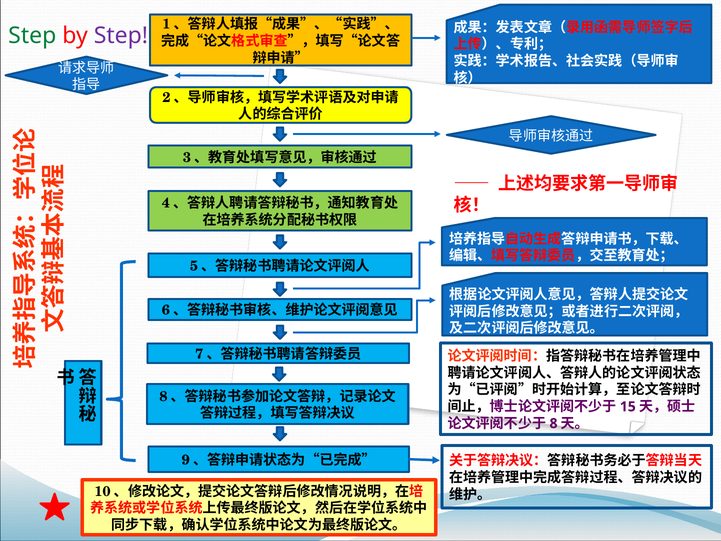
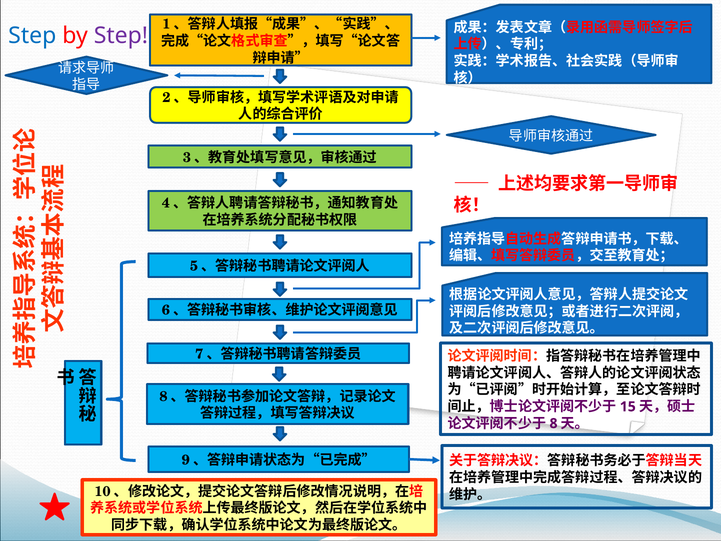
Step colour: green -> blue (32, 36)
